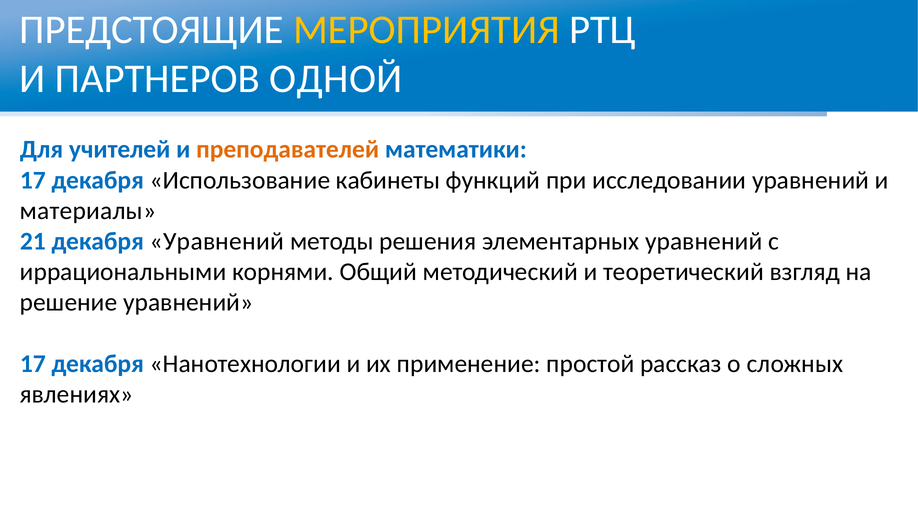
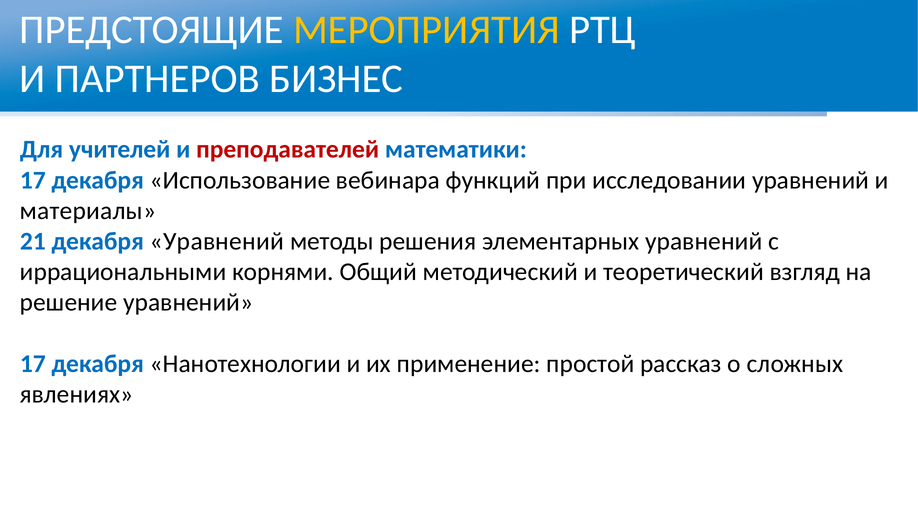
ОДНОЙ: ОДНОЙ -> БИЗНЕС (336, 79)
преподавателей colour: orange -> red (288, 150)
кабинеты: кабинеты -> вебинара (388, 180)
